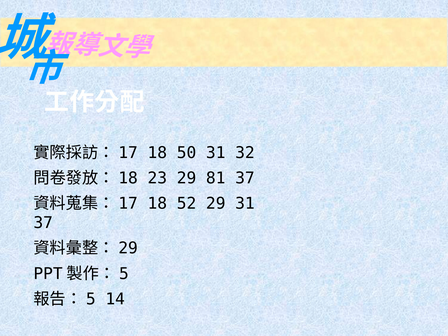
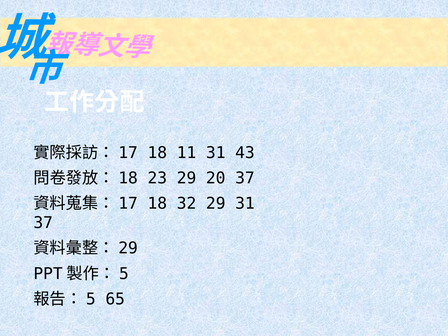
50: 50 -> 11 (187, 153)
32: 32 -> 43 (245, 153)
81: 81 -> 20 (216, 178)
52: 52 -> 32 (187, 204)
14: 14 -> 65 (115, 299)
